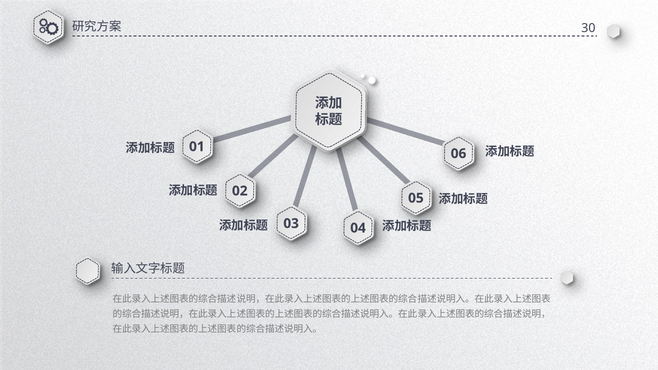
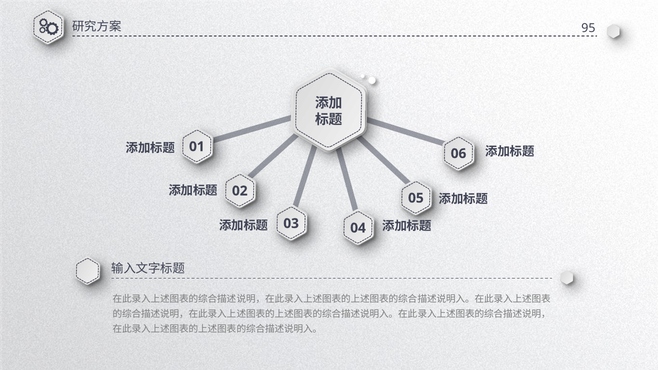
30: 30 -> 95 (588, 28)
